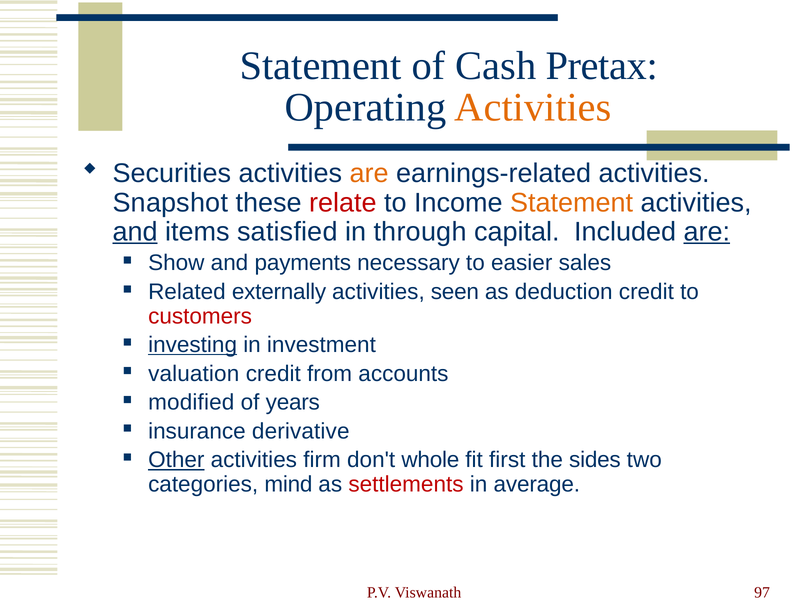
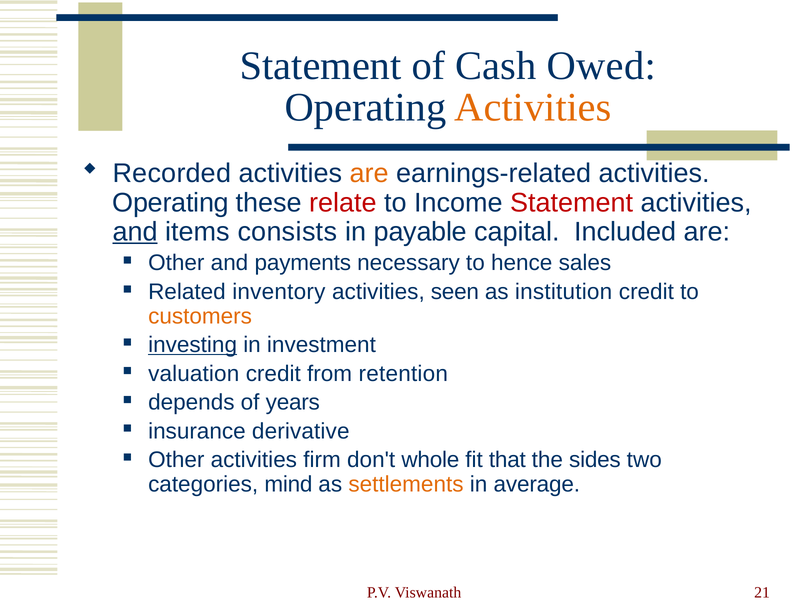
Pretax: Pretax -> Owed (601, 66)
Securities: Securities -> Recorded (172, 174)
Snapshot: Snapshot -> Operating (171, 203)
Statement colour: orange -> red (572, 203)
satisfied: satisfied -> consists (287, 232)
through: through -> payable (420, 232)
are underline: present -> none (707, 232)
Show: Show -> Other (176, 263)
easier: easier -> hence (522, 263)
externally: externally -> inventory (279, 292)
deduction: deduction -> institution (564, 292)
customers colour: red -> orange (200, 316)
accounts: accounts -> retention (403, 374)
modified: modified -> depends (191, 403)
Other underline: present -> none (176, 460)
first: first -> that (507, 460)
settlements colour: red -> orange (406, 485)
97: 97 -> 21 (762, 593)
